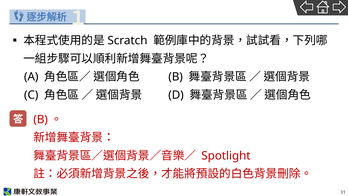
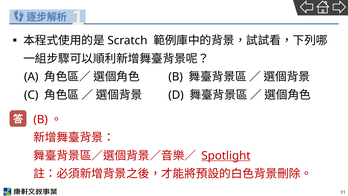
Spotlight underline: none -> present (226, 156)
